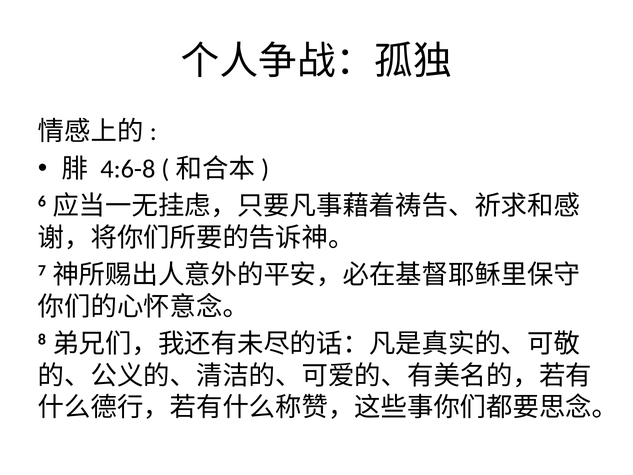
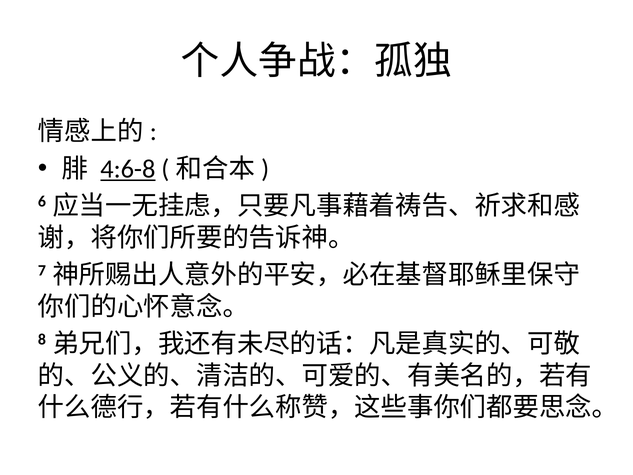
4:6-8 underline: none -> present (128, 169)
